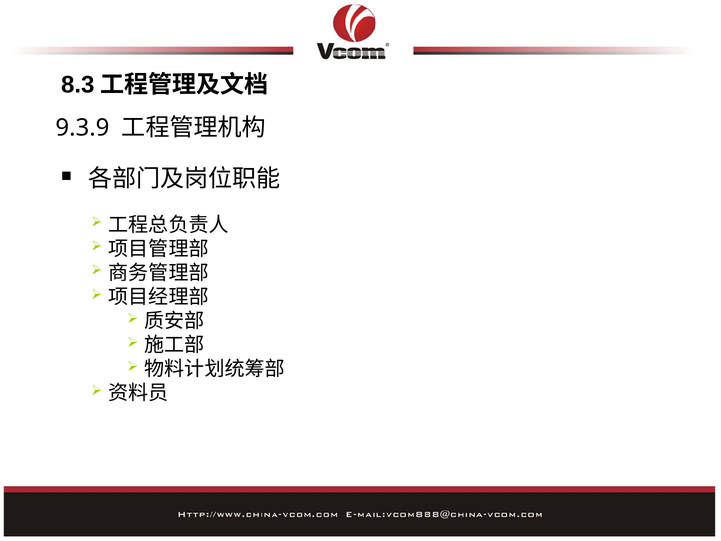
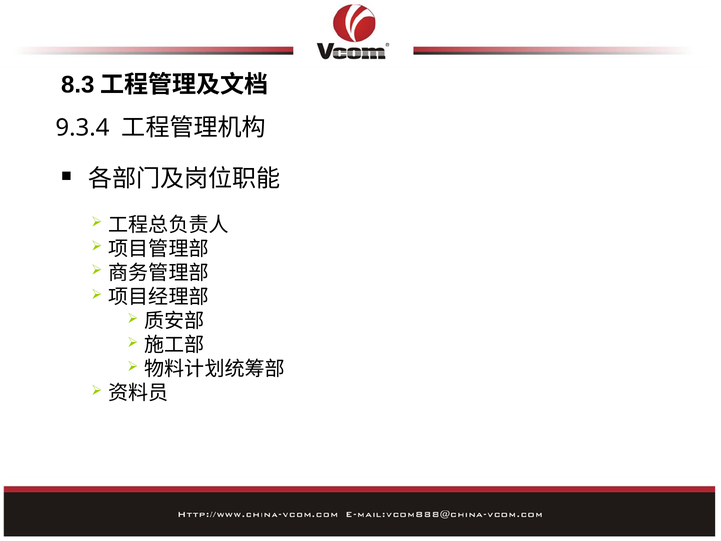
9.3.9: 9.3.9 -> 9.3.4 (82, 128)
